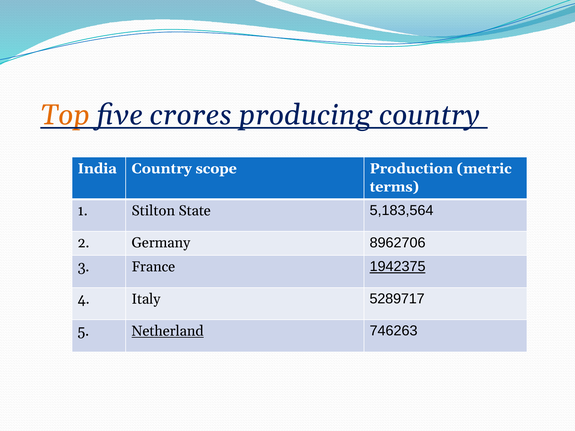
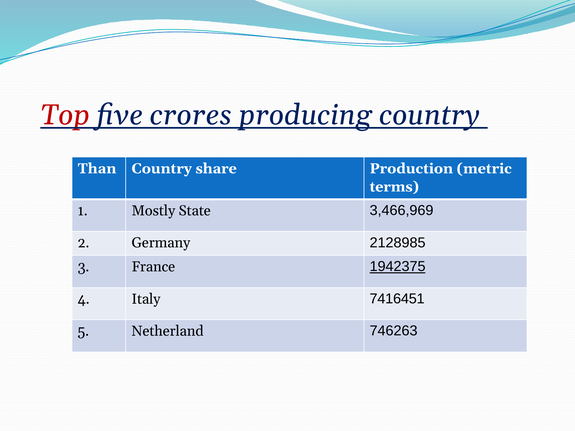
Top colour: orange -> red (65, 115)
India: India -> Than (97, 169)
scope: scope -> share (216, 169)
Stilton: Stilton -> Mostly (153, 211)
5,183,564: 5,183,564 -> 3,466,969 (402, 211)
8962706: 8962706 -> 2128985 (398, 243)
5289717: 5289717 -> 7416451 (397, 299)
Netherland underline: present -> none (168, 331)
